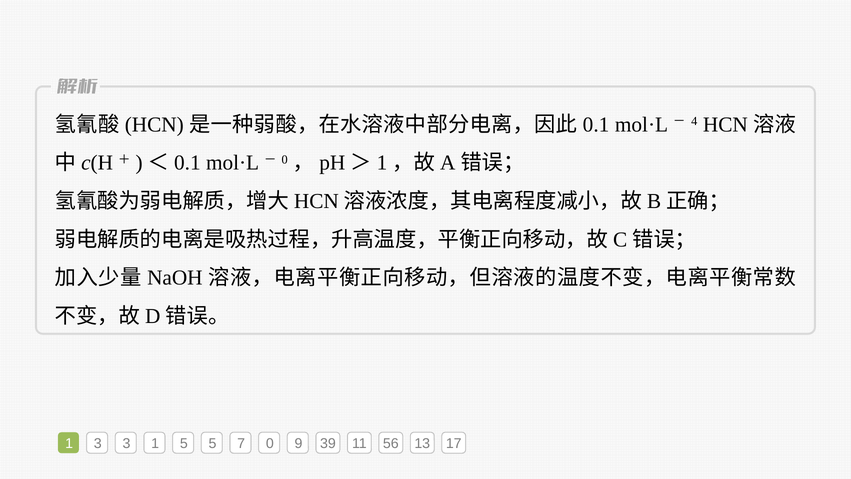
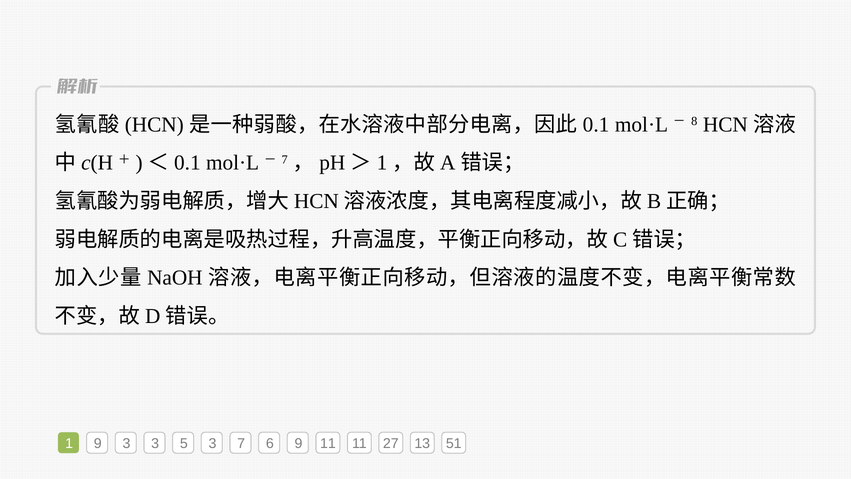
4: 4 -> 8 (694, 121)
0: 0 -> 7 (285, 159)
1 3: 3 -> 9 (98, 443)
3 1: 1 -> 3 (155, 443)
5 5: 5 -> 3 (213, 443)
7 0: 0 -> 6 (270, 443)
9 39: 39 -> 11 (328, 443)
56: 56 -> 27 (391, 443)
17: 17 -> 51 (454, 443)
